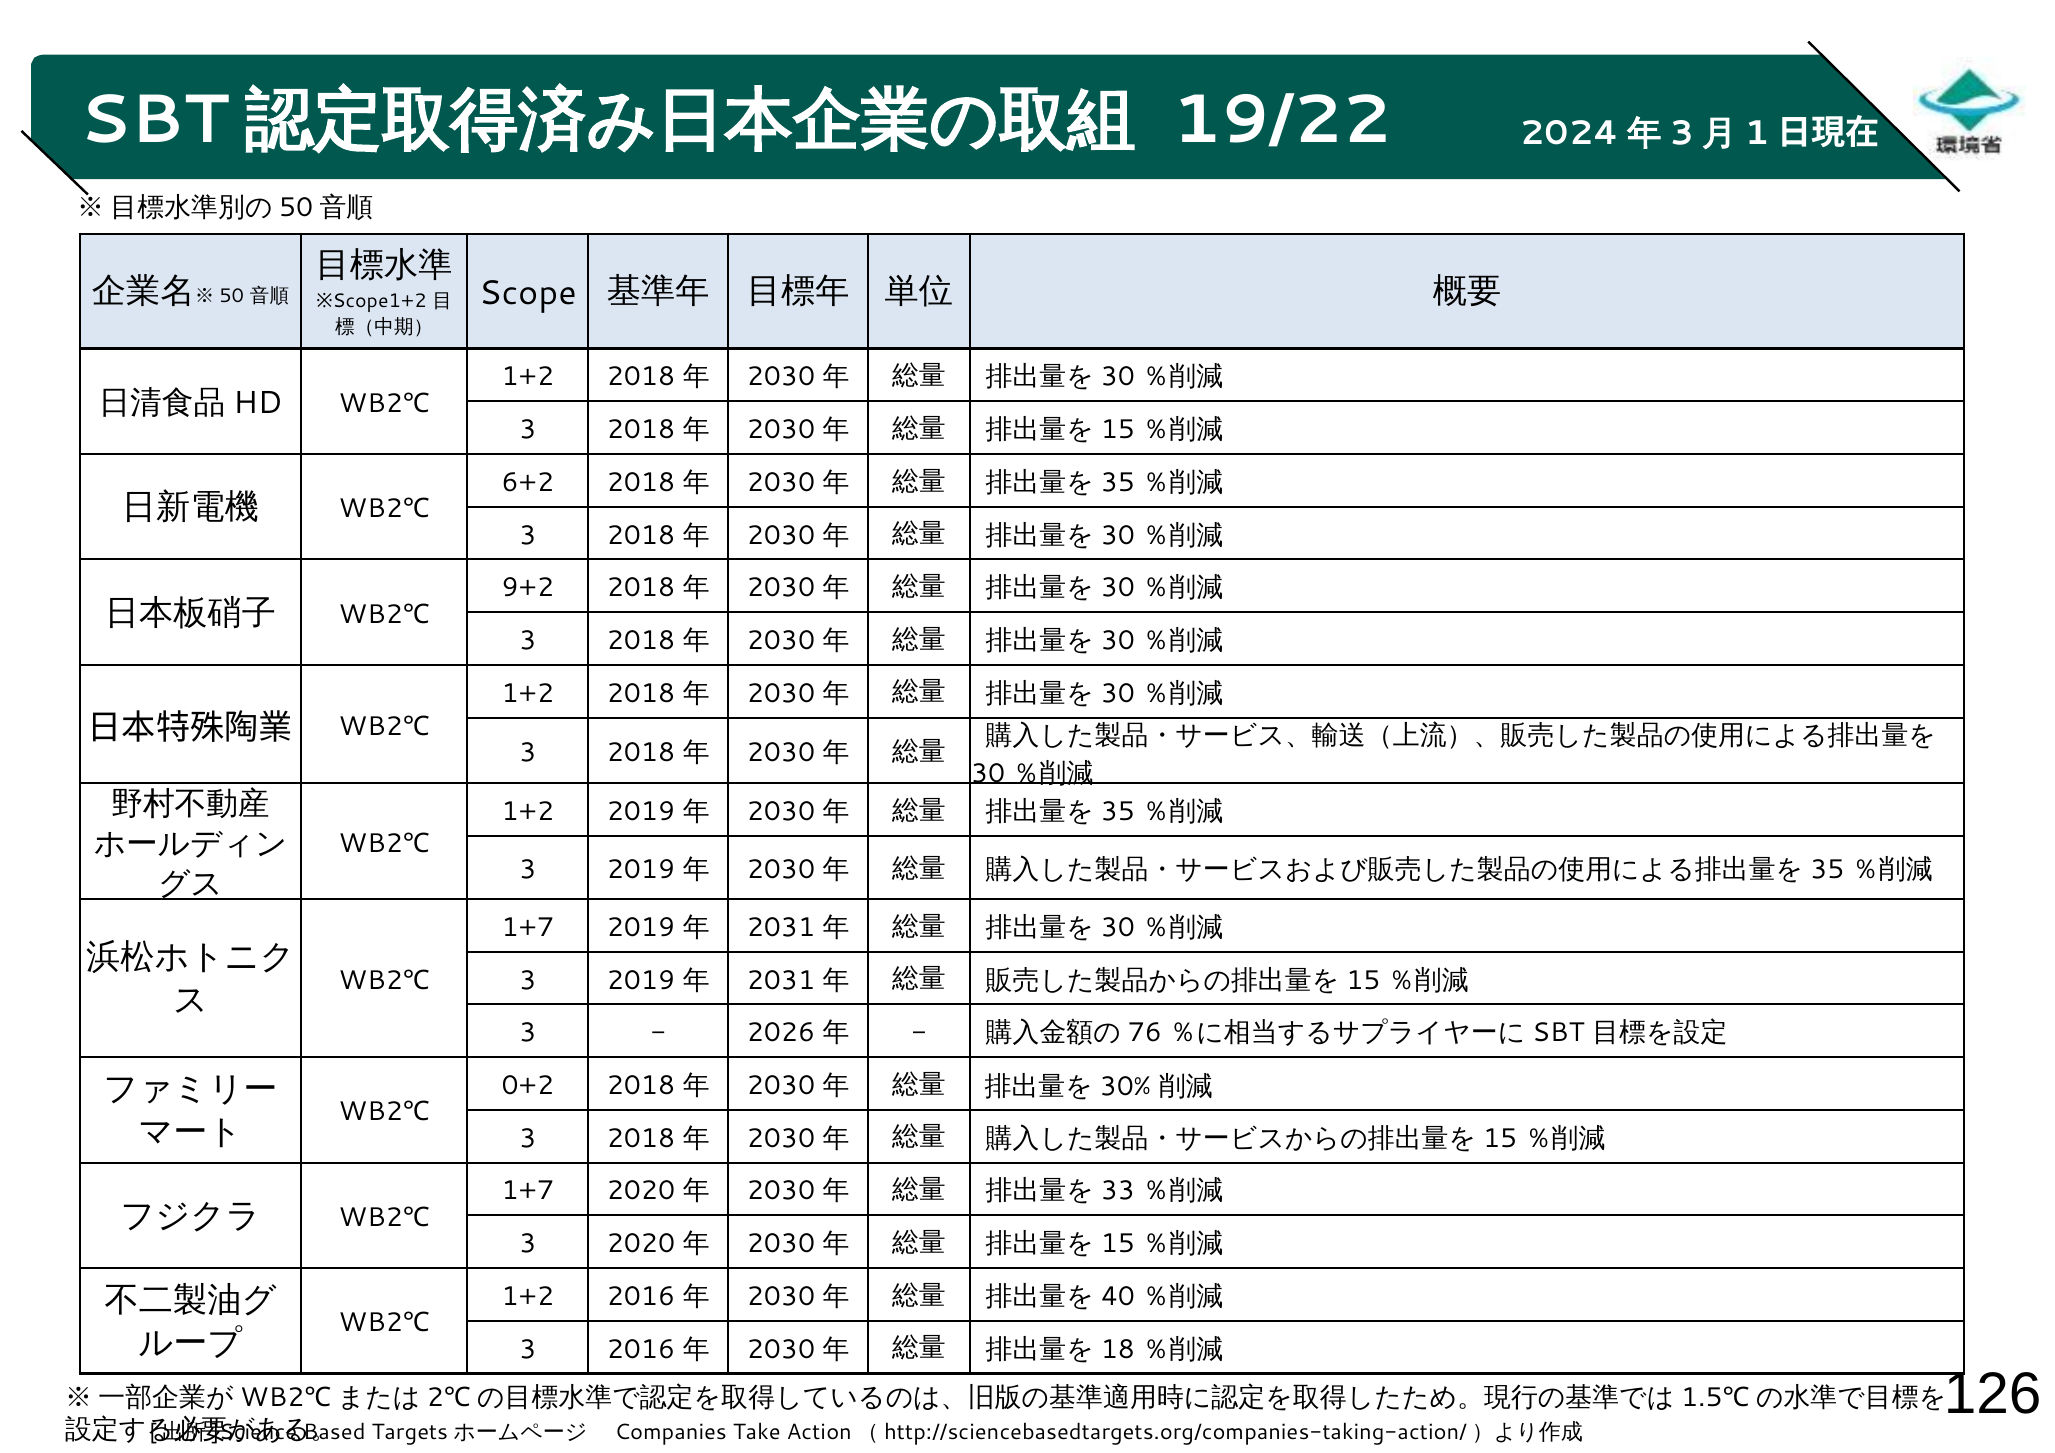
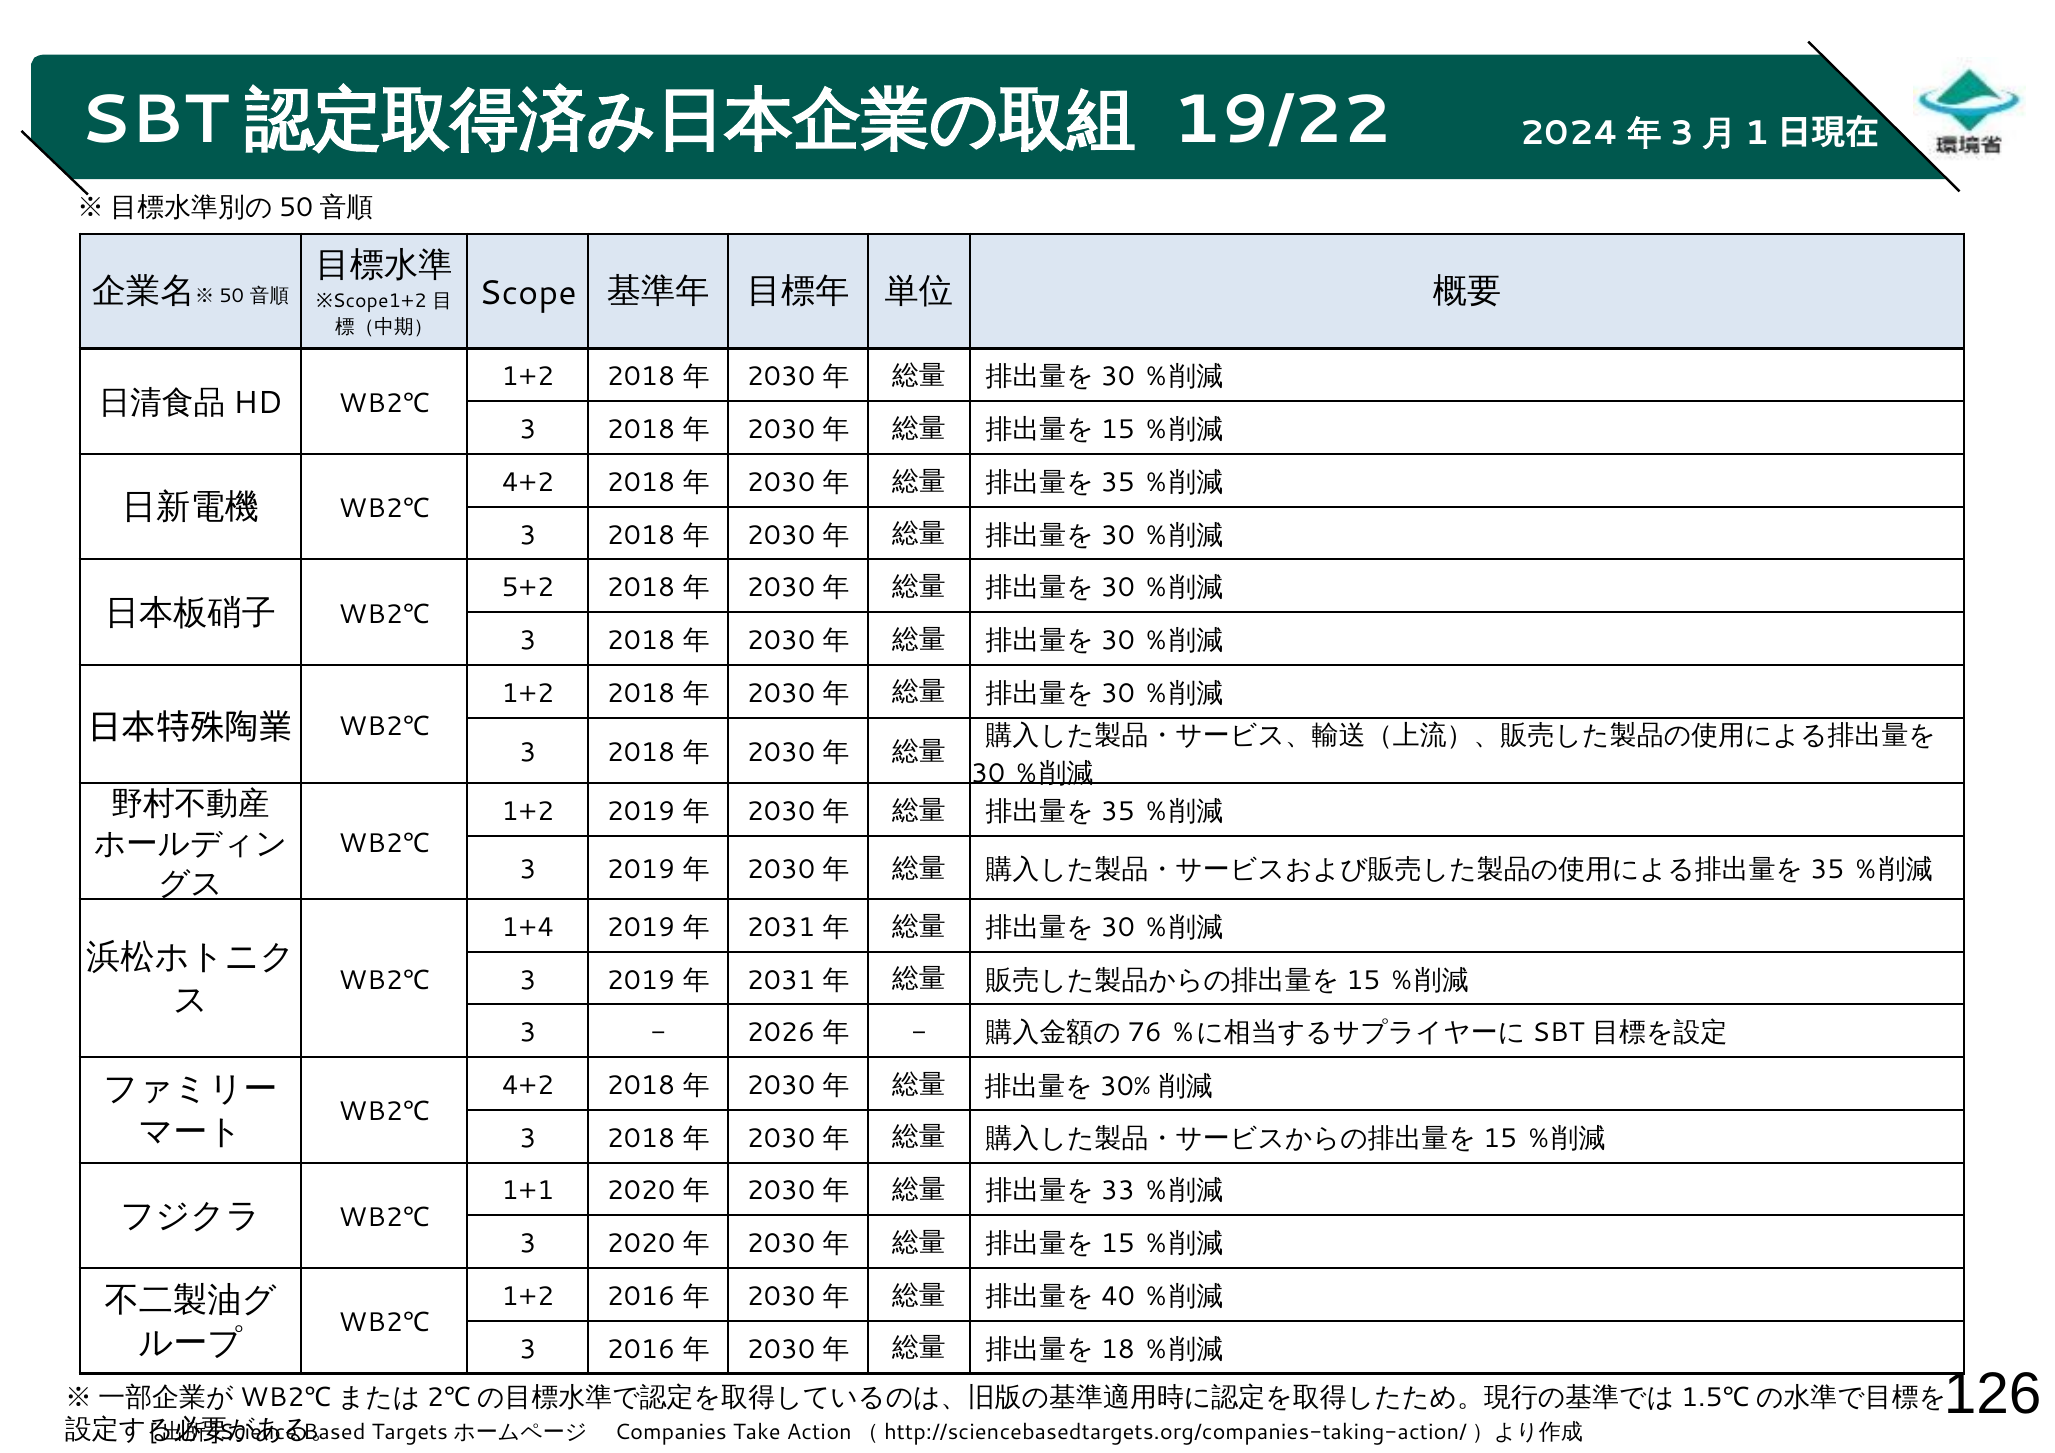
6+2: 6+2 -> 4+2 (528, 482)
9+2: 9+2 -> 5+2 (528, 588)
1+7: 1+7 -> 1+4 (528, 927)
0+2: 0+2 -> 4+2 (528, 1086)
1+7: 1+7 -> 1+1 (528, 1191)
